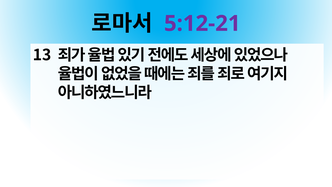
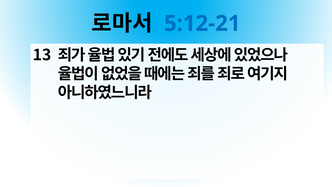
5:12-21 colour: purple -> blue (202, 24)
